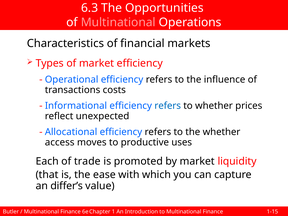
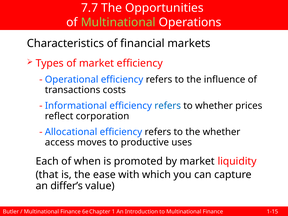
6.3: 6.3 -> 7.7 (90, 8)
Multinational colour: pink -> light green (118, 22)
unexpected: unexpected -> corporation (103, 116)
trade: trade -> when (87, 161)
